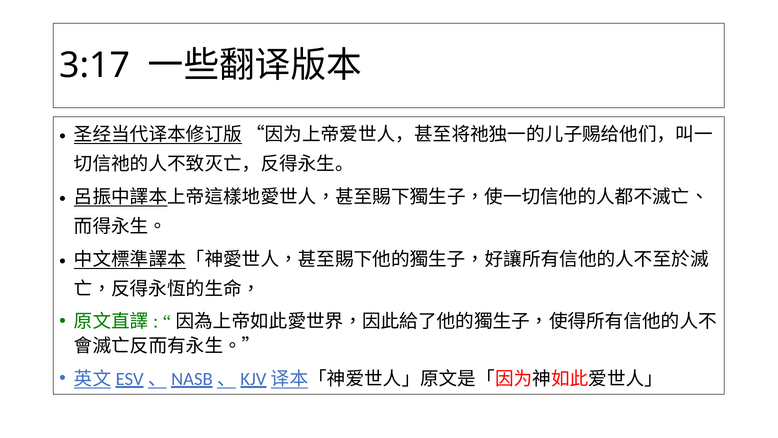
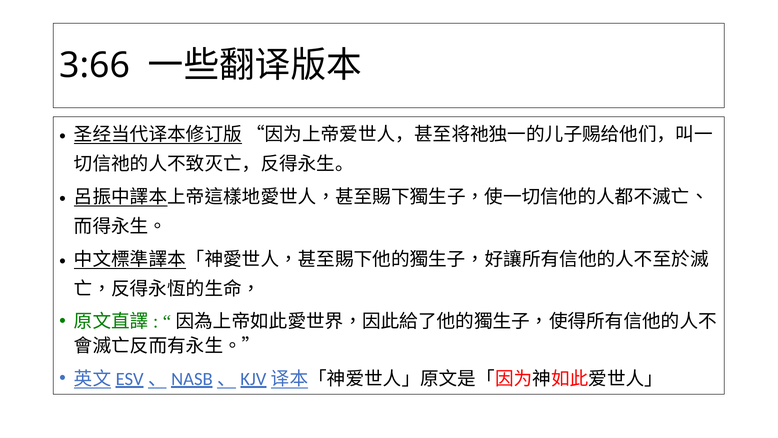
3:17: 3:17 -> 3:66 (95, 65)
